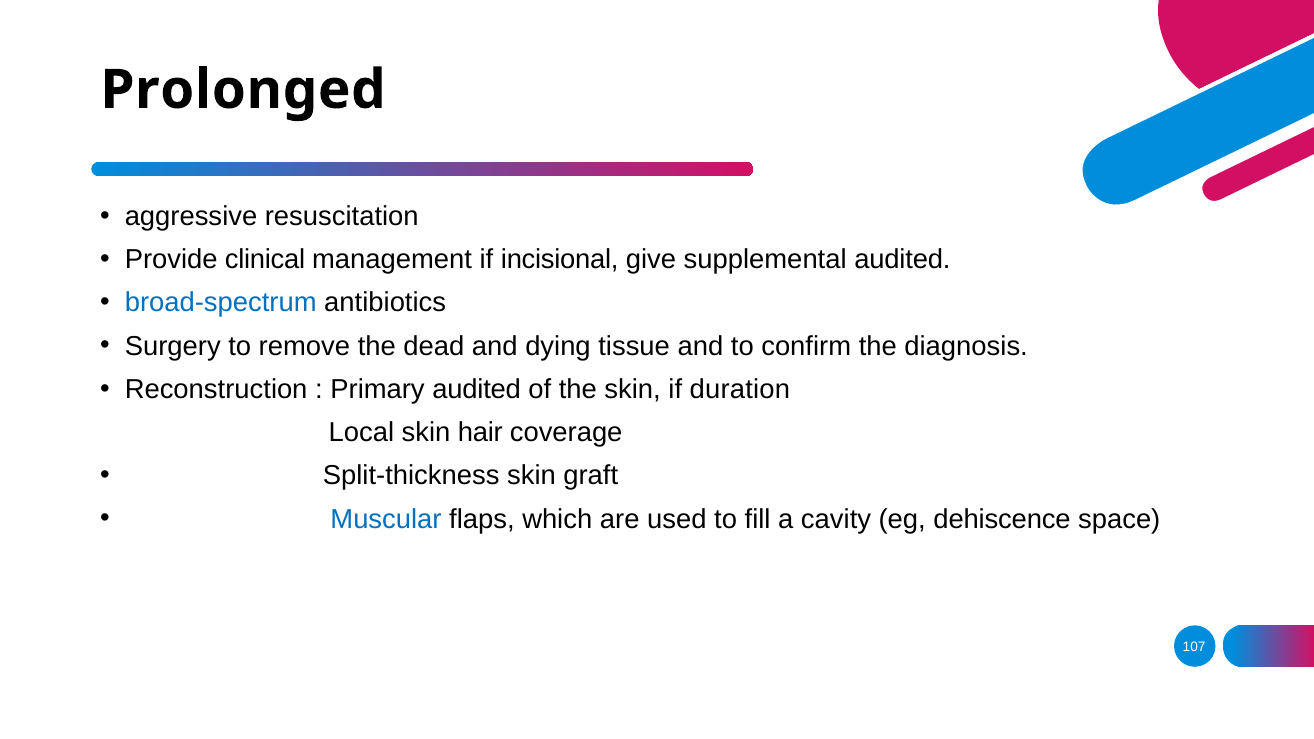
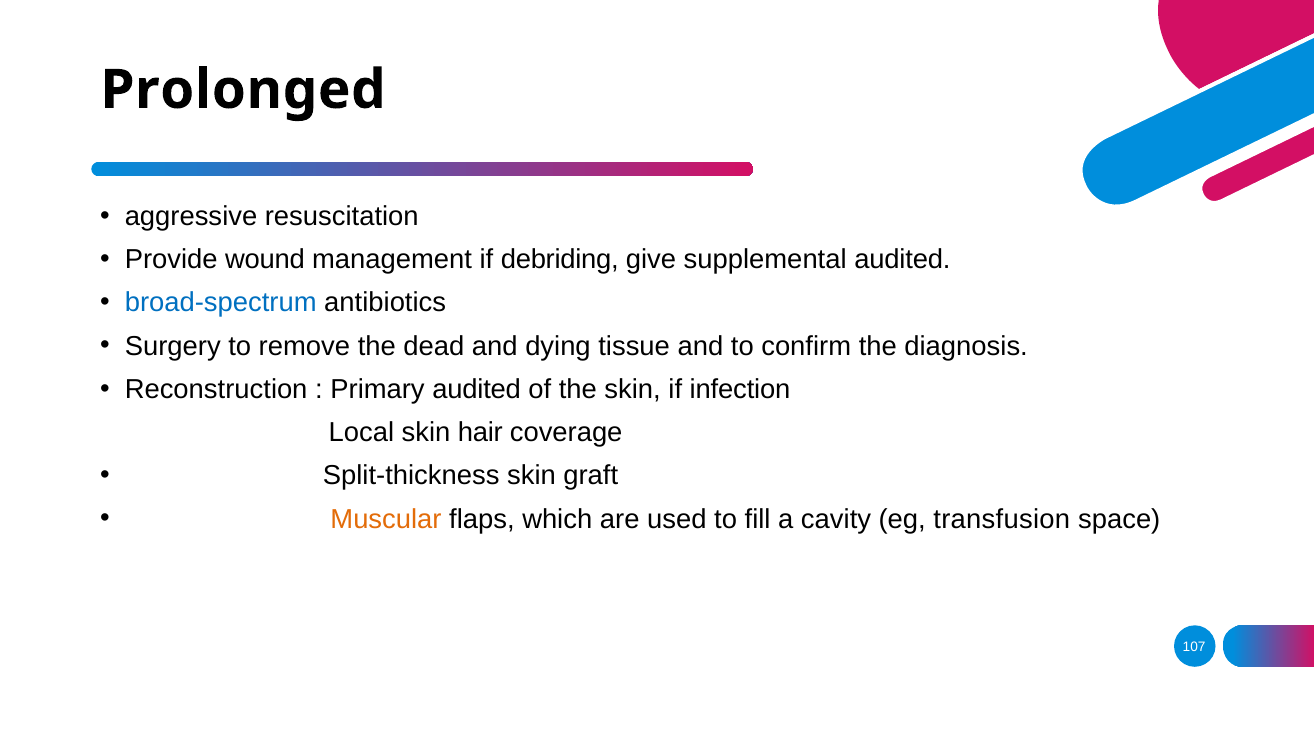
clinical: clinical -> wound (265, 260)
incisional: incisional -> debriding (560, 260)
duration: duration -> infection (740, 389)
Muscular colour: blue -> orange (386, 519)
dehiscence: dehiscence -> transfusion (1002, 519)
